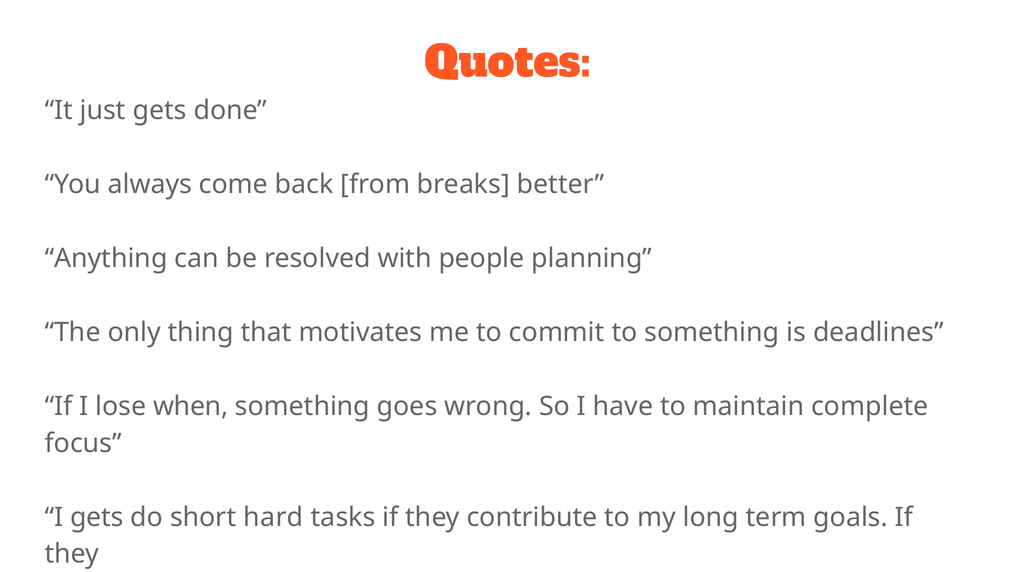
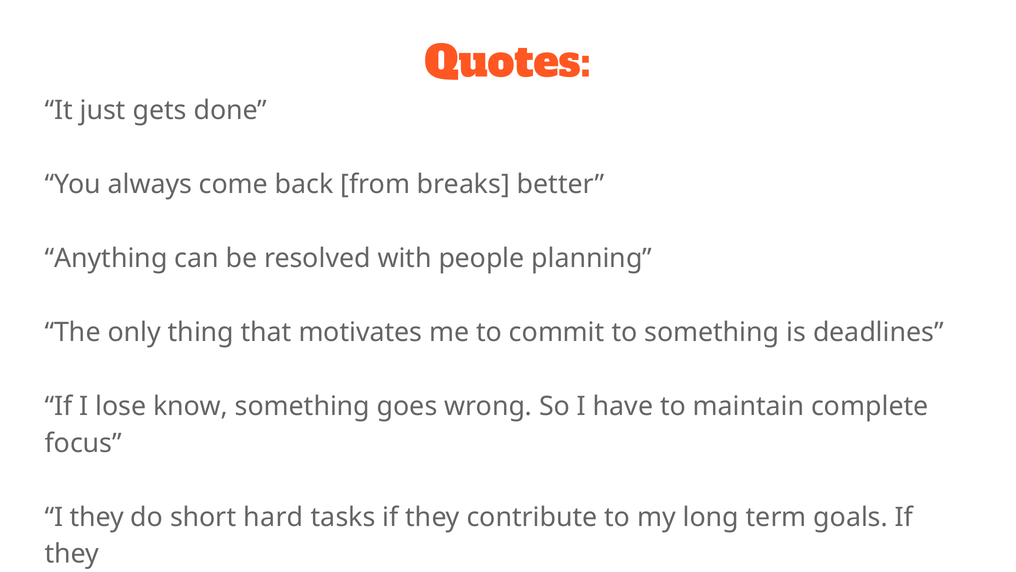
when: when -> know (191, 406)
I gets: gets -> they (97, 517)
